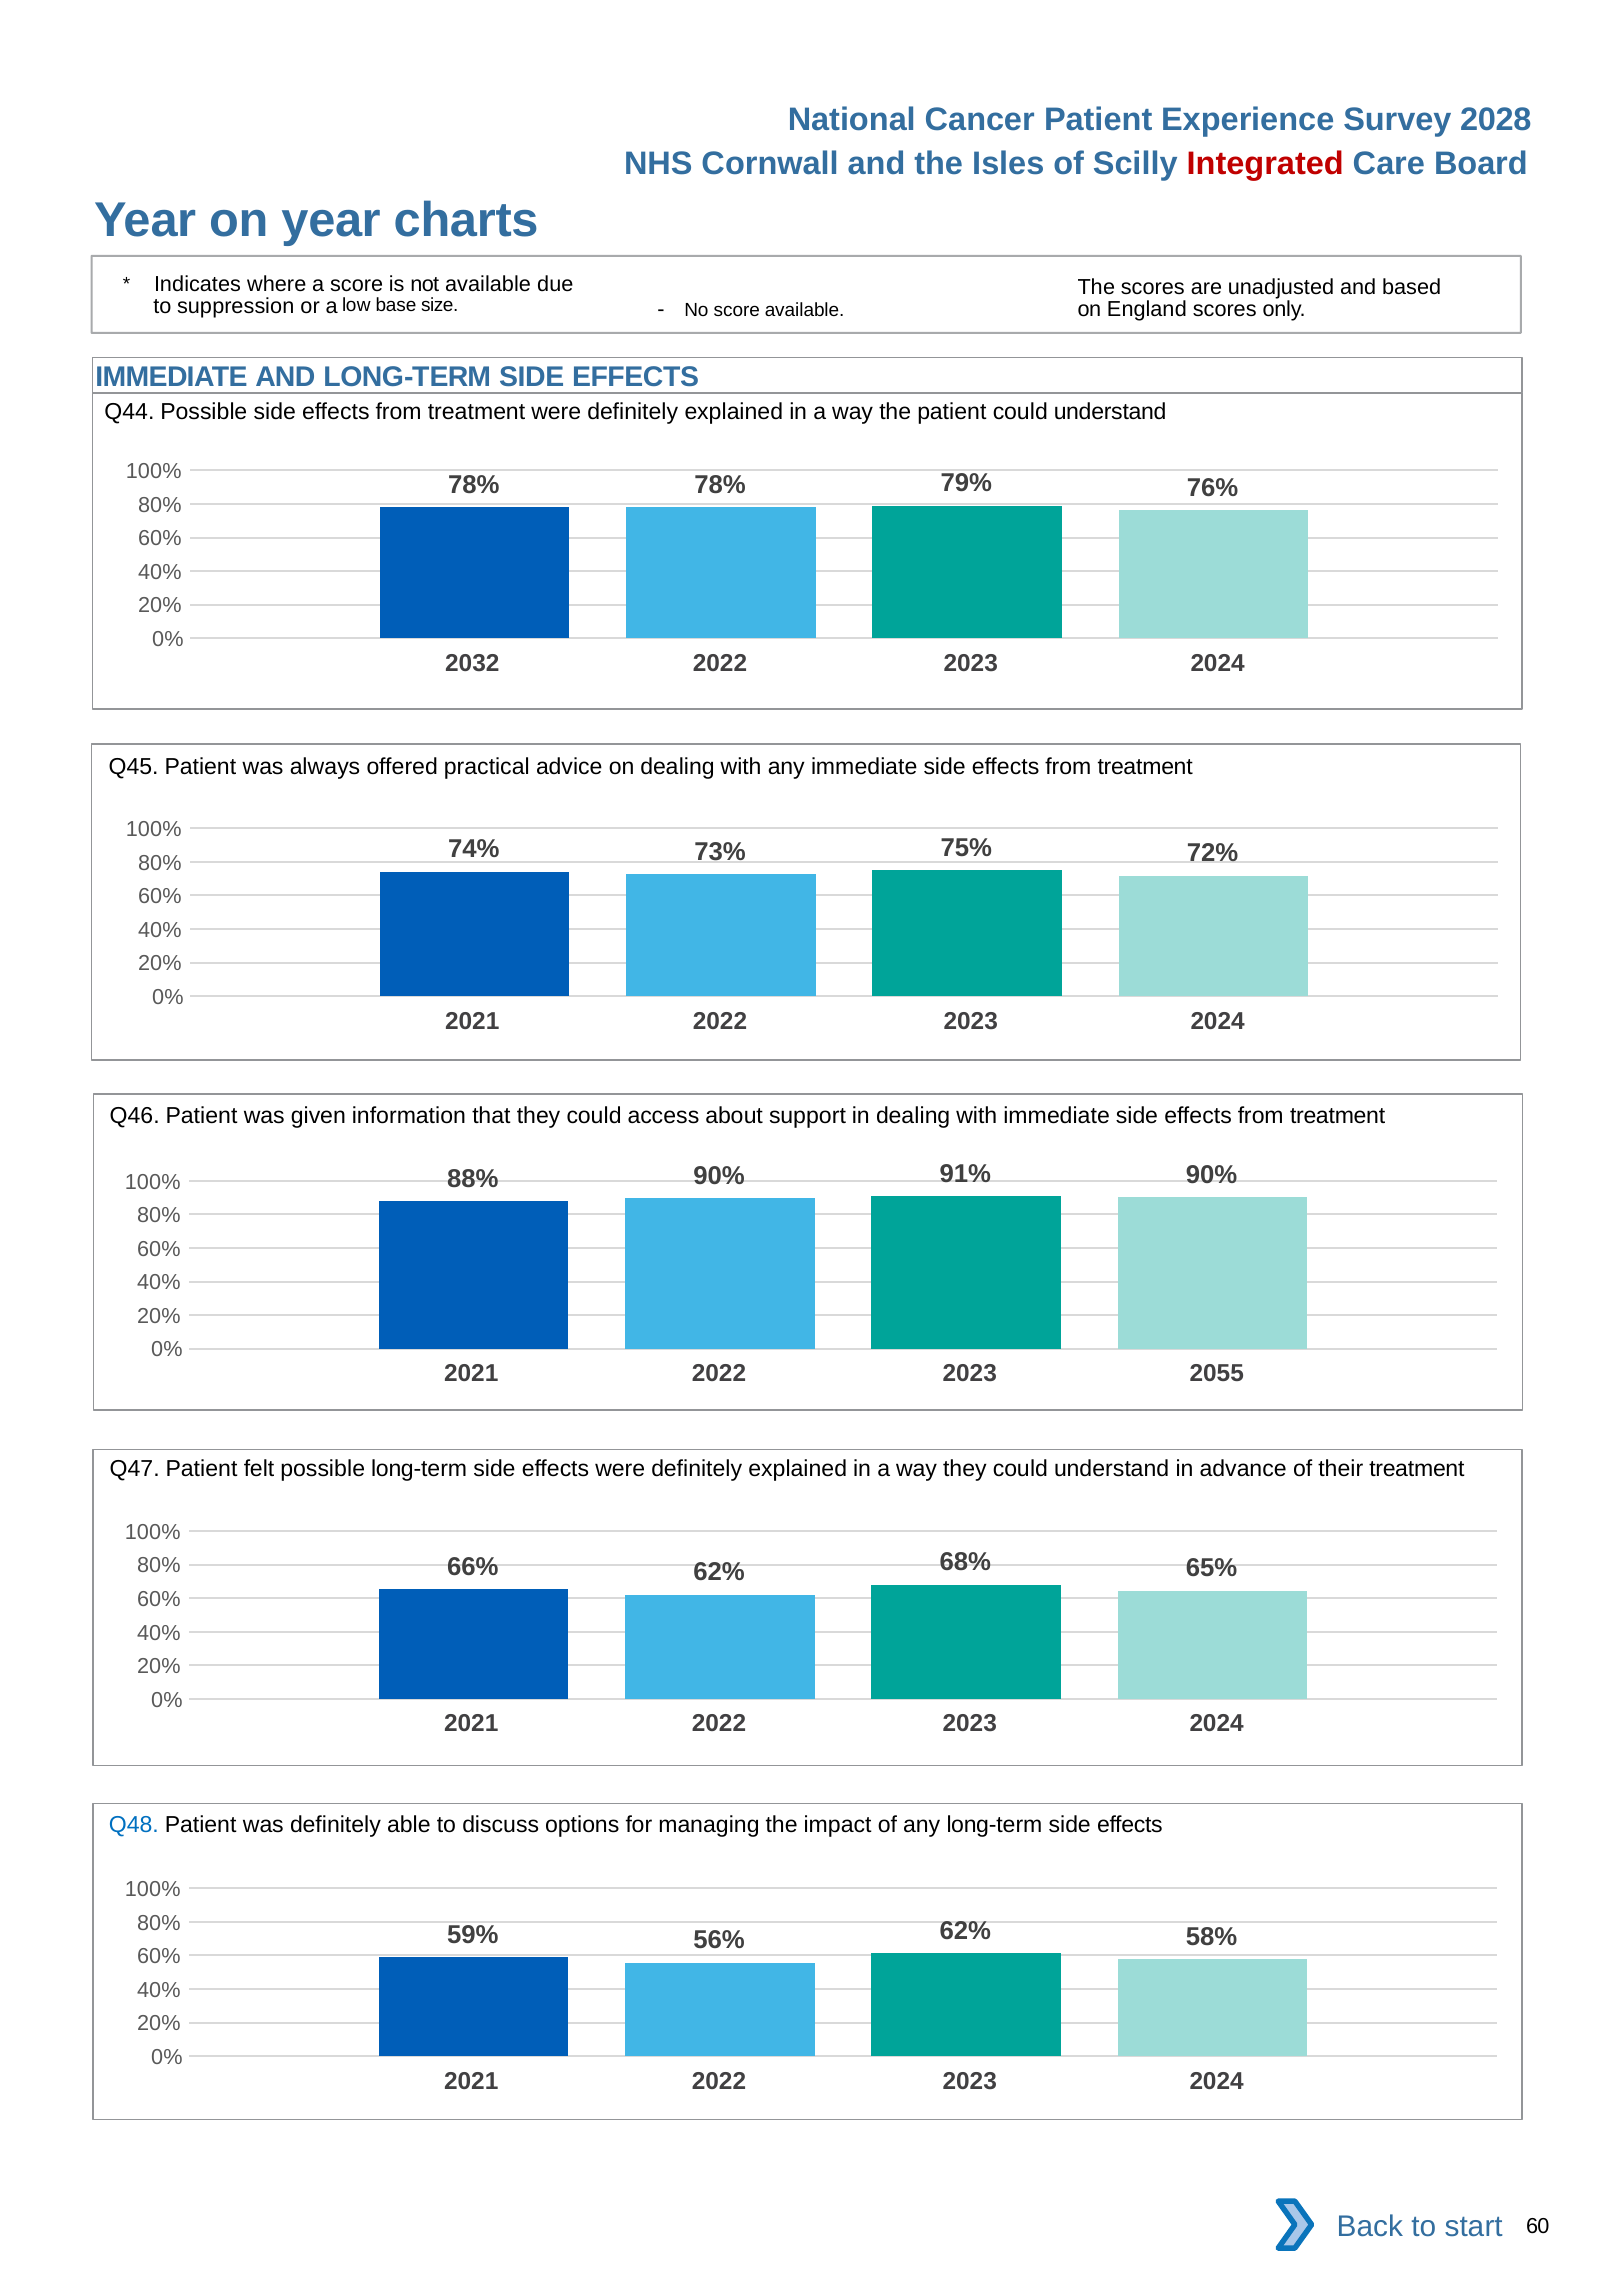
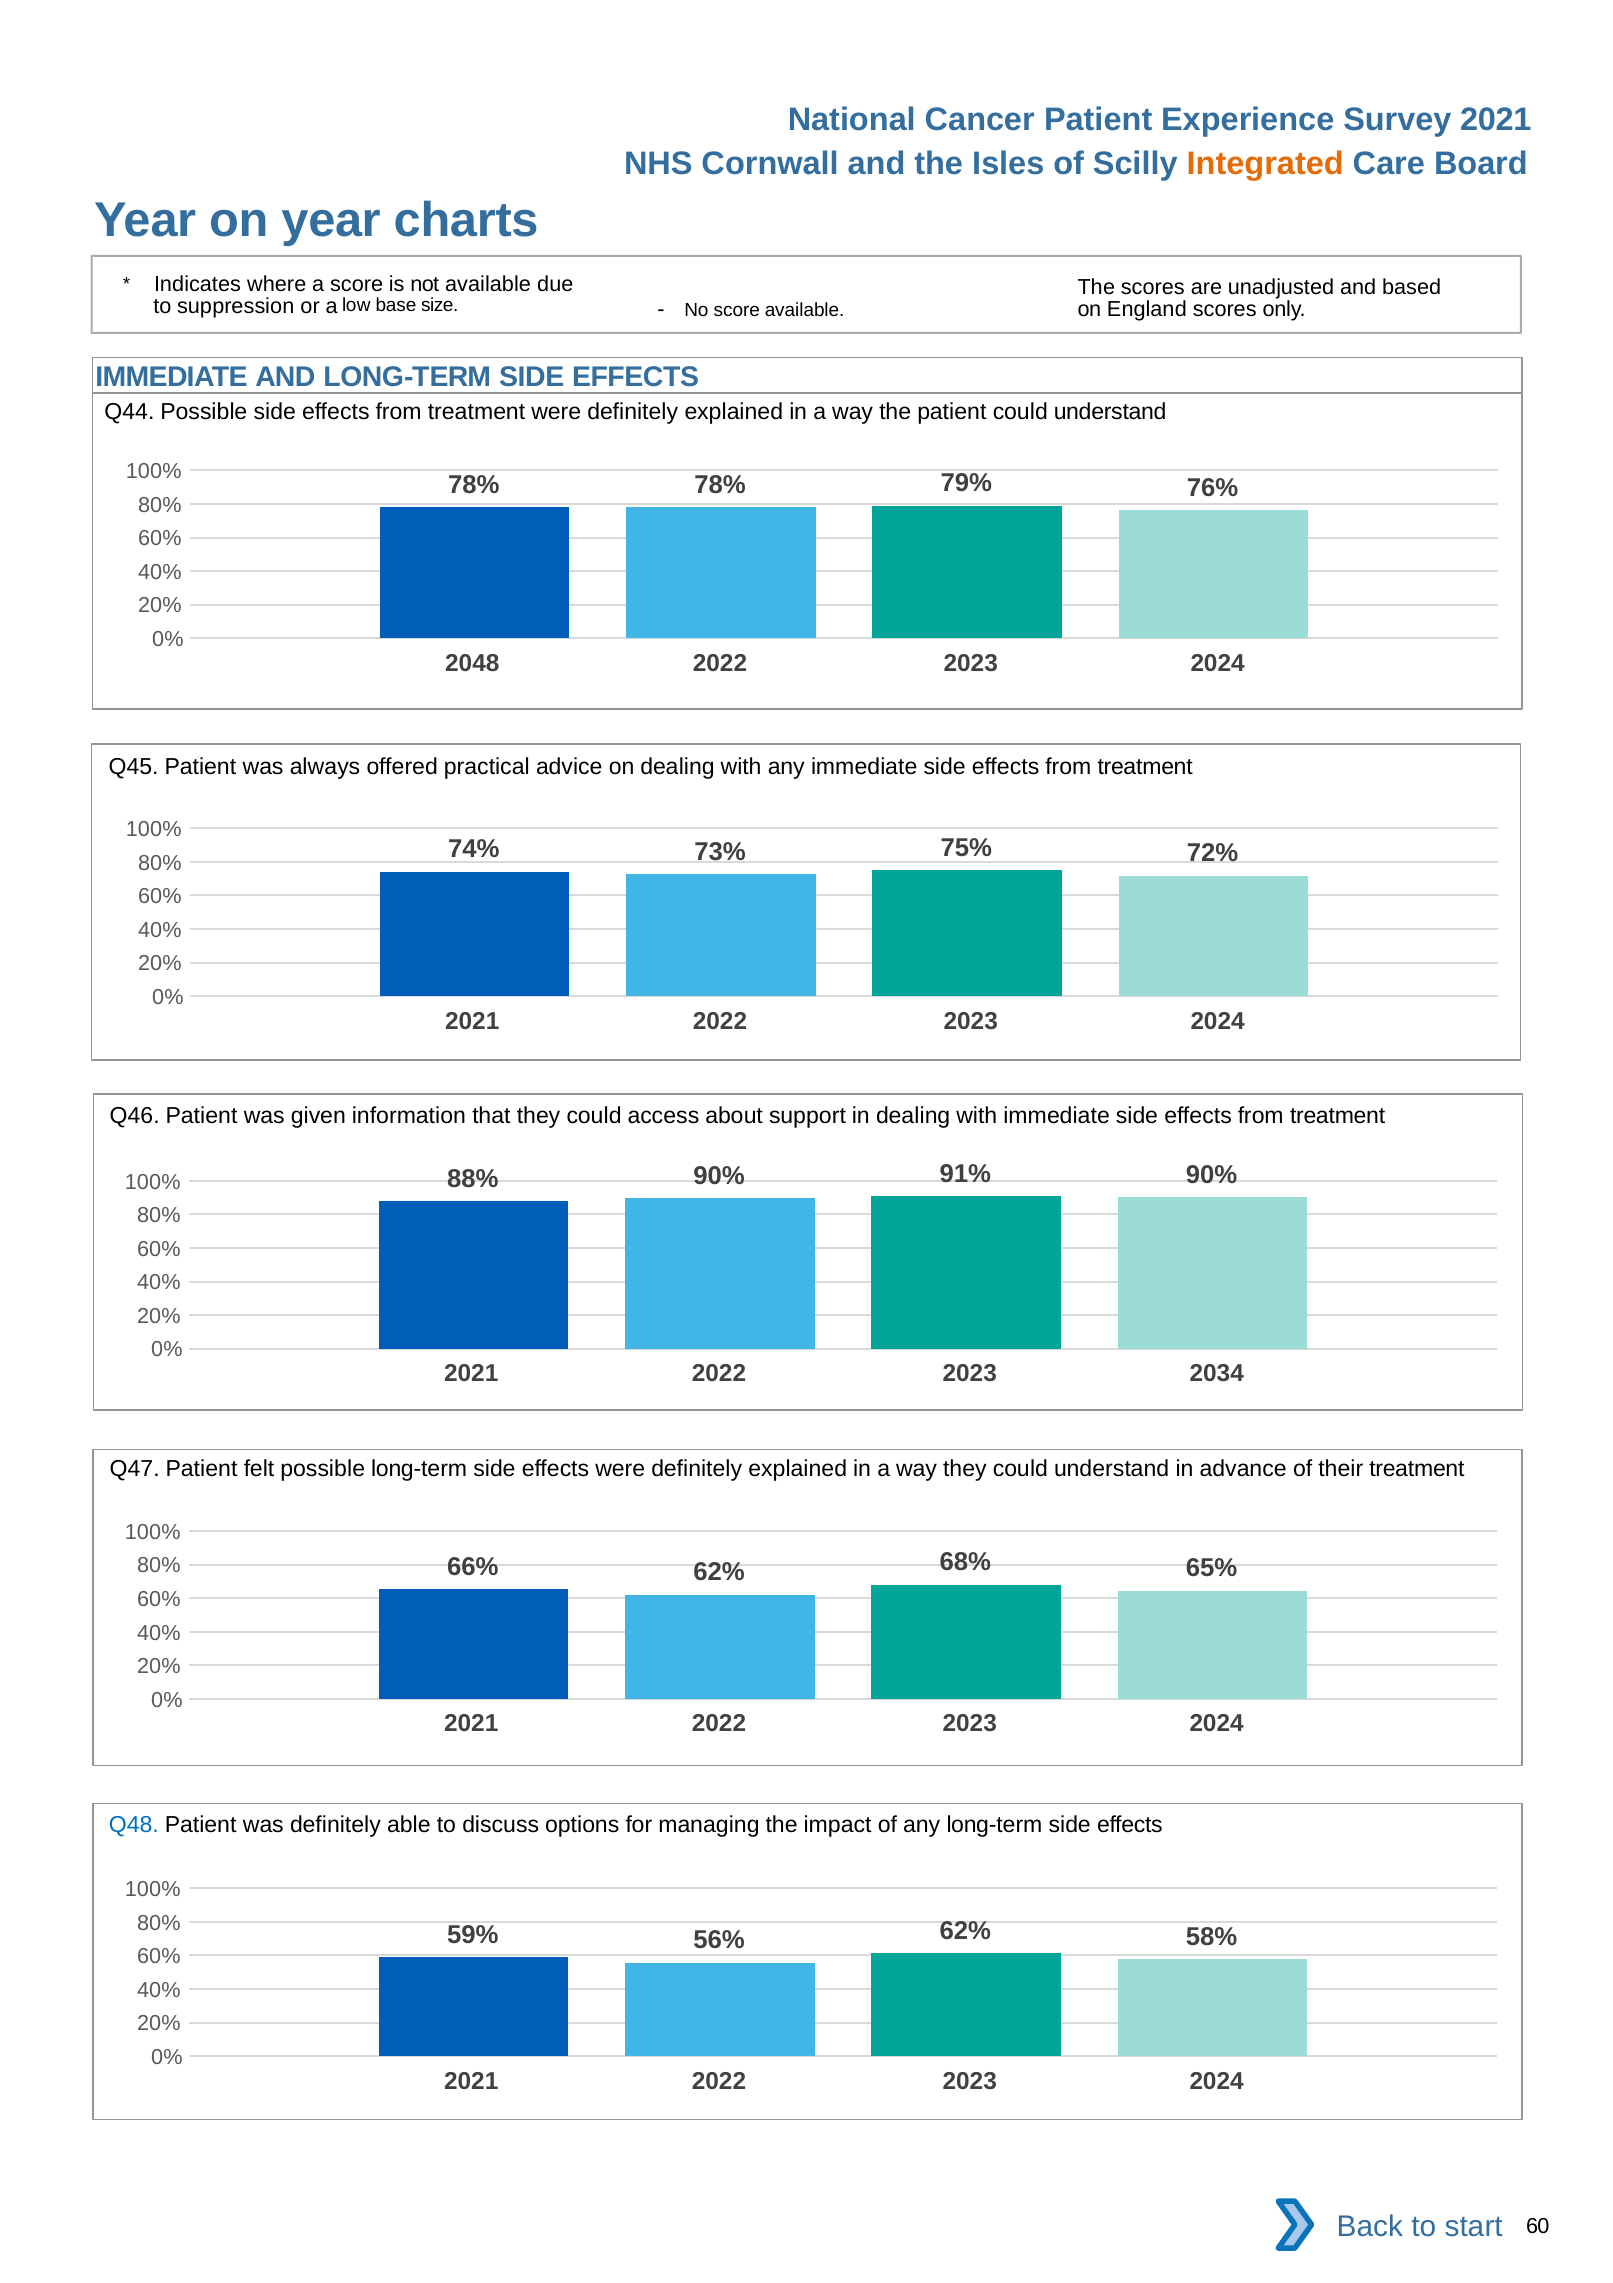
Survey 2028: 2028 -> 2021 (1496, 120)
Integrated colour: red -> orange (1265, 164)
2032: 2032 -> 2048 (472, 663)
2055: 2055 -> 2034 (1217, 1373)
